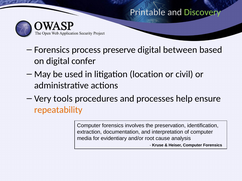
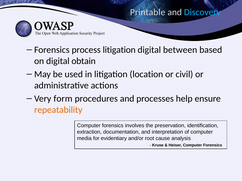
Discovery colour: light green -> light blue (202, 12)
process preserve: preserve -> litigation (119, 50)
confer: confer -> obtain (84, 61)
tools: tools -> form (63, 99)
